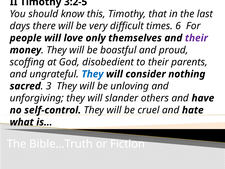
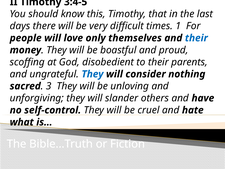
3:2-5: 3:2-5 -> 3:4-5 (76, 2)
6: 6 -> 1 (178, 26)
their colour: purple -> blue (196, 38)
